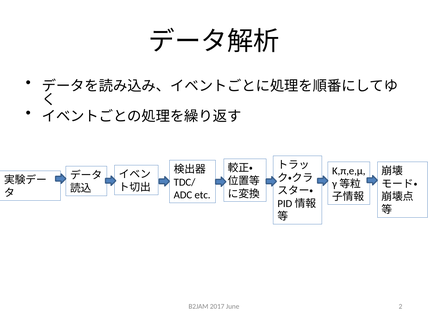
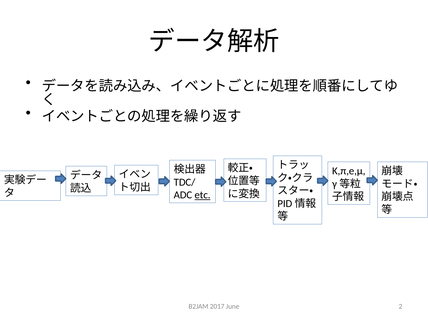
etc underline: none -> present (203, 195)
